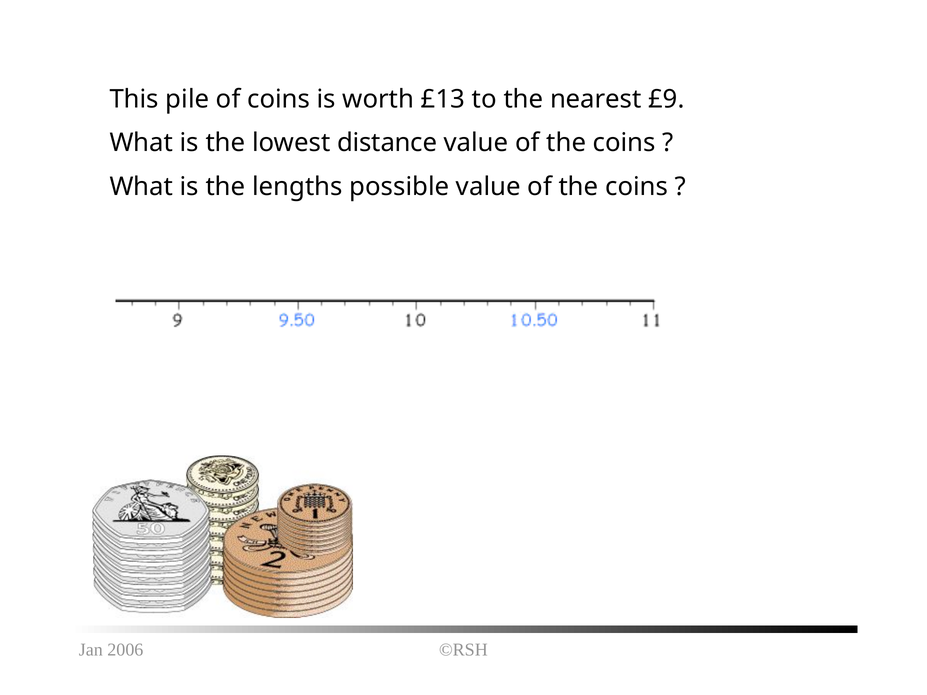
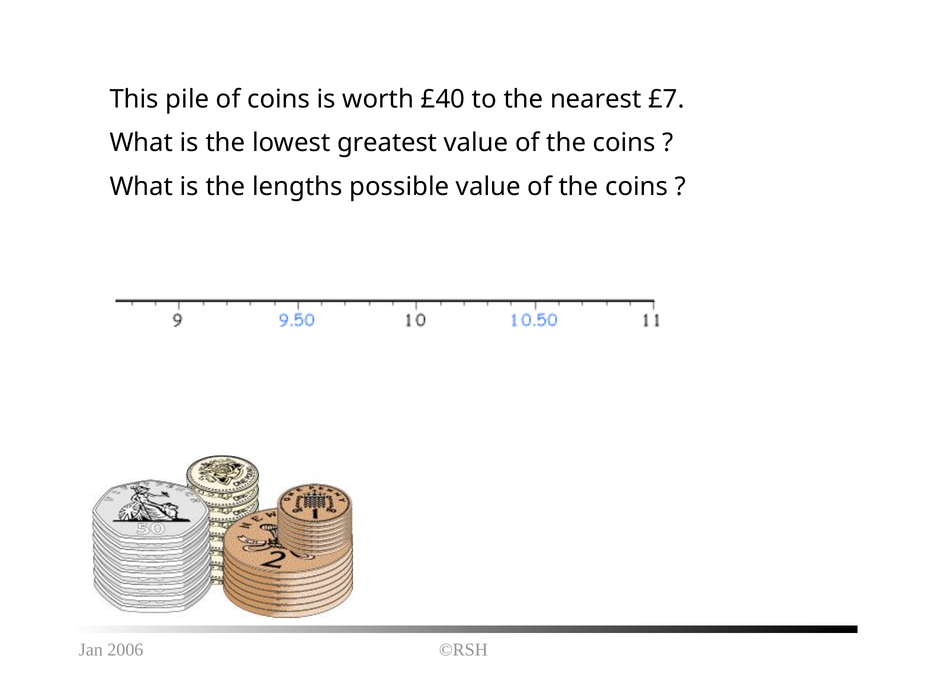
£13: £13 -> £40 (443, 99)
£9: £9 -> £7 (666, 99)
distance: distance -> greatest (387, 143)
